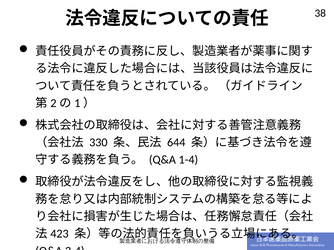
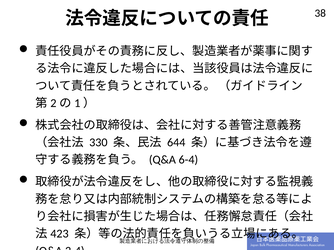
1-4: 1-4 -> 6-4 (188, 160)
